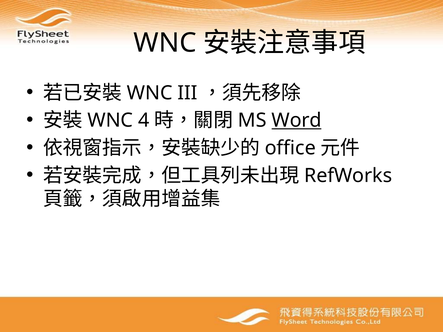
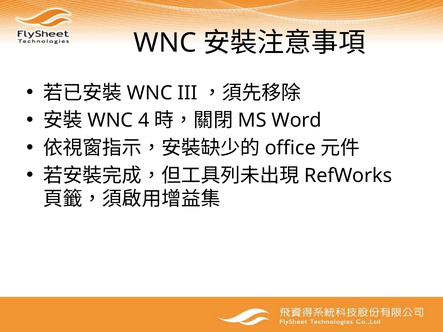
Word underline: present -> none (297, 121)
